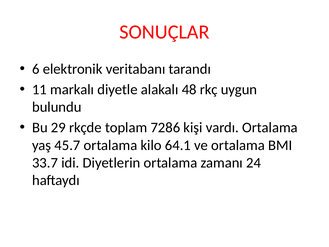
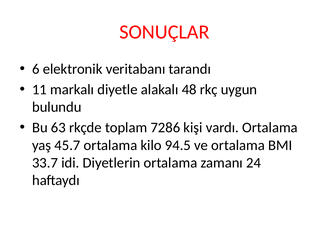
29: 29 -> 63 (58, 128)
64.1: 64.1 -> 94.5 (178, 145)
